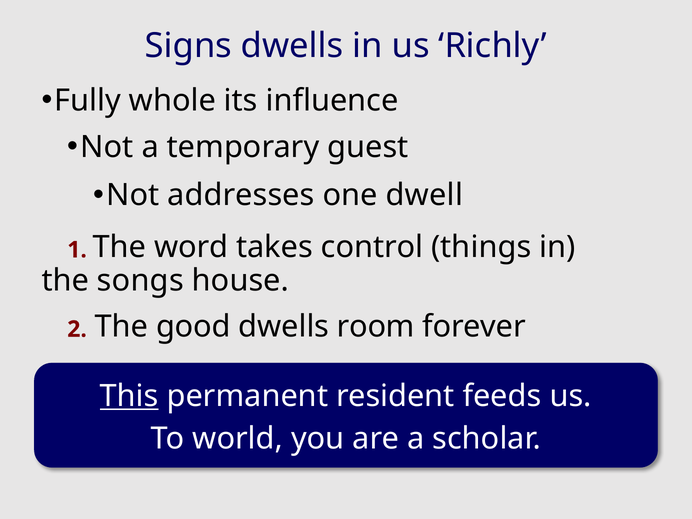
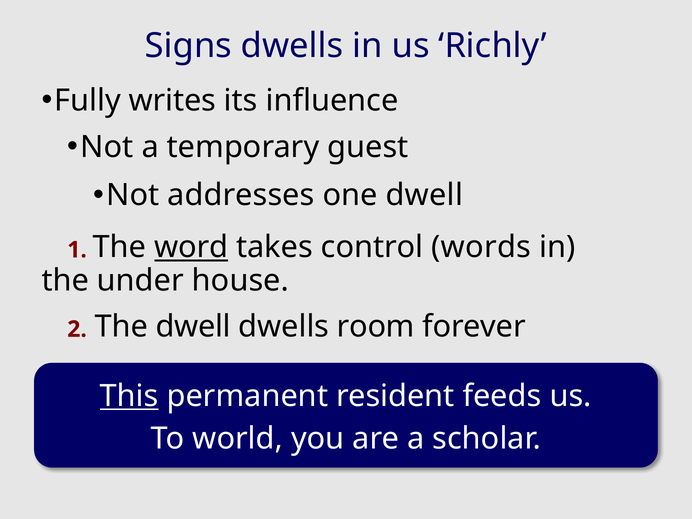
whole: whole -> writes (173, 100)
word underline: none -> present (191, 247)
things: things -> words (481, 247)
songs: songs -> under (140, 280)
The good: good -> dwell (193, 327)
